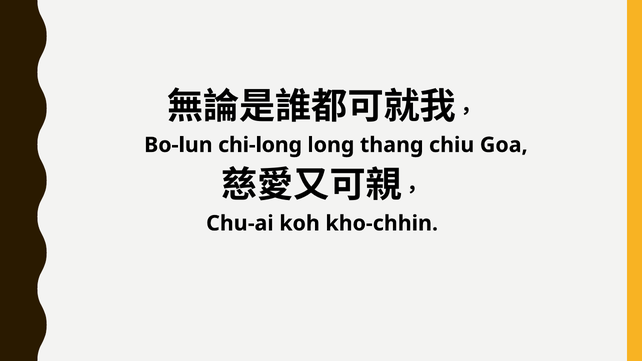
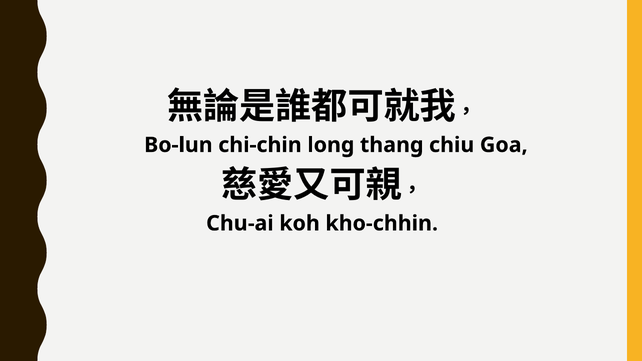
chi-long: chi-long -> chi-chin (260, 145)
